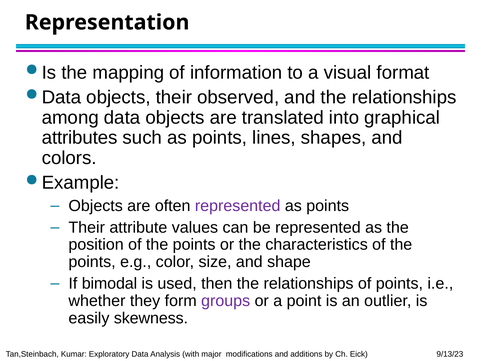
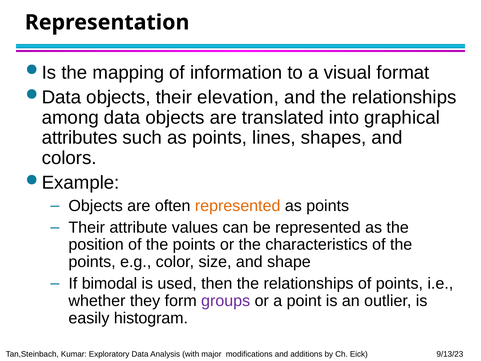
observed: observed -> elevation (238, 97)
represented colour: purple -> orange (238, 206)
skewness: skewness -> histogram (151, 318)
